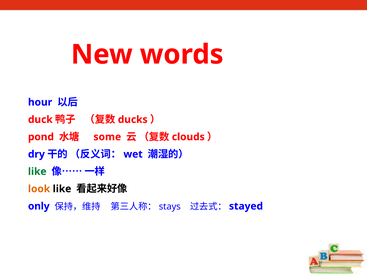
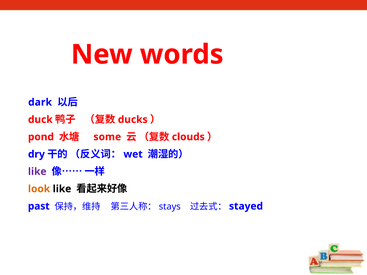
hour: hour -> dark (40, 102)
like colour: green -> purple (37, 172)
only: only -> past (39, 206)
